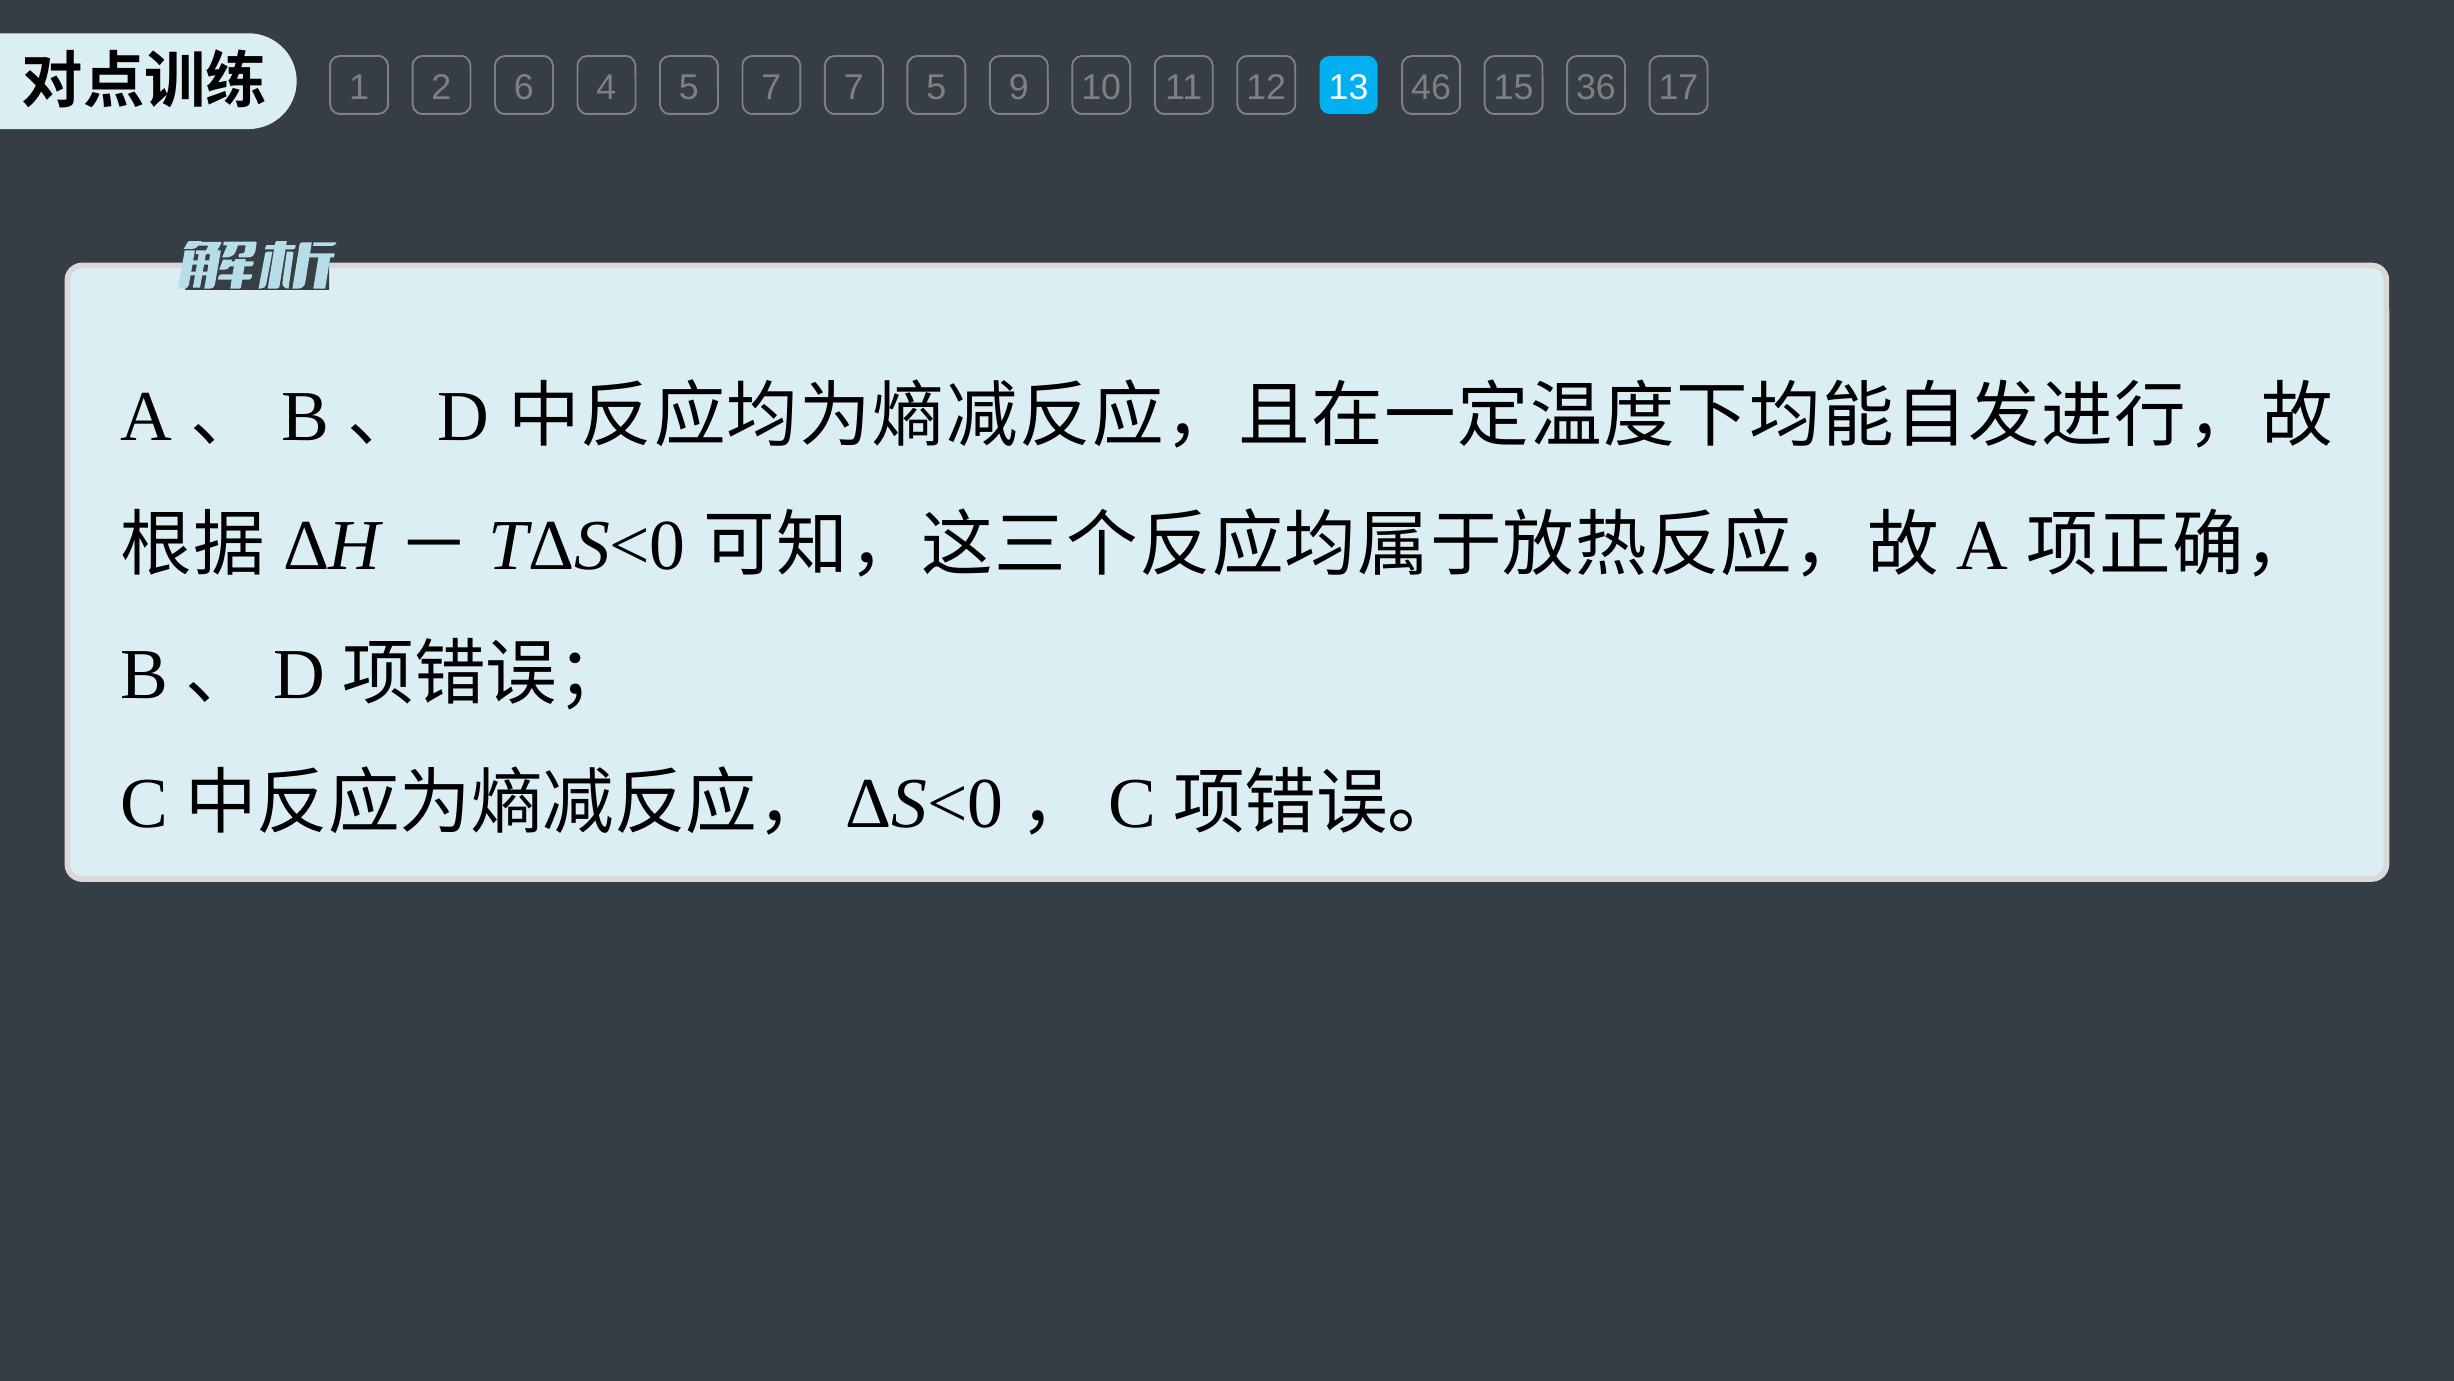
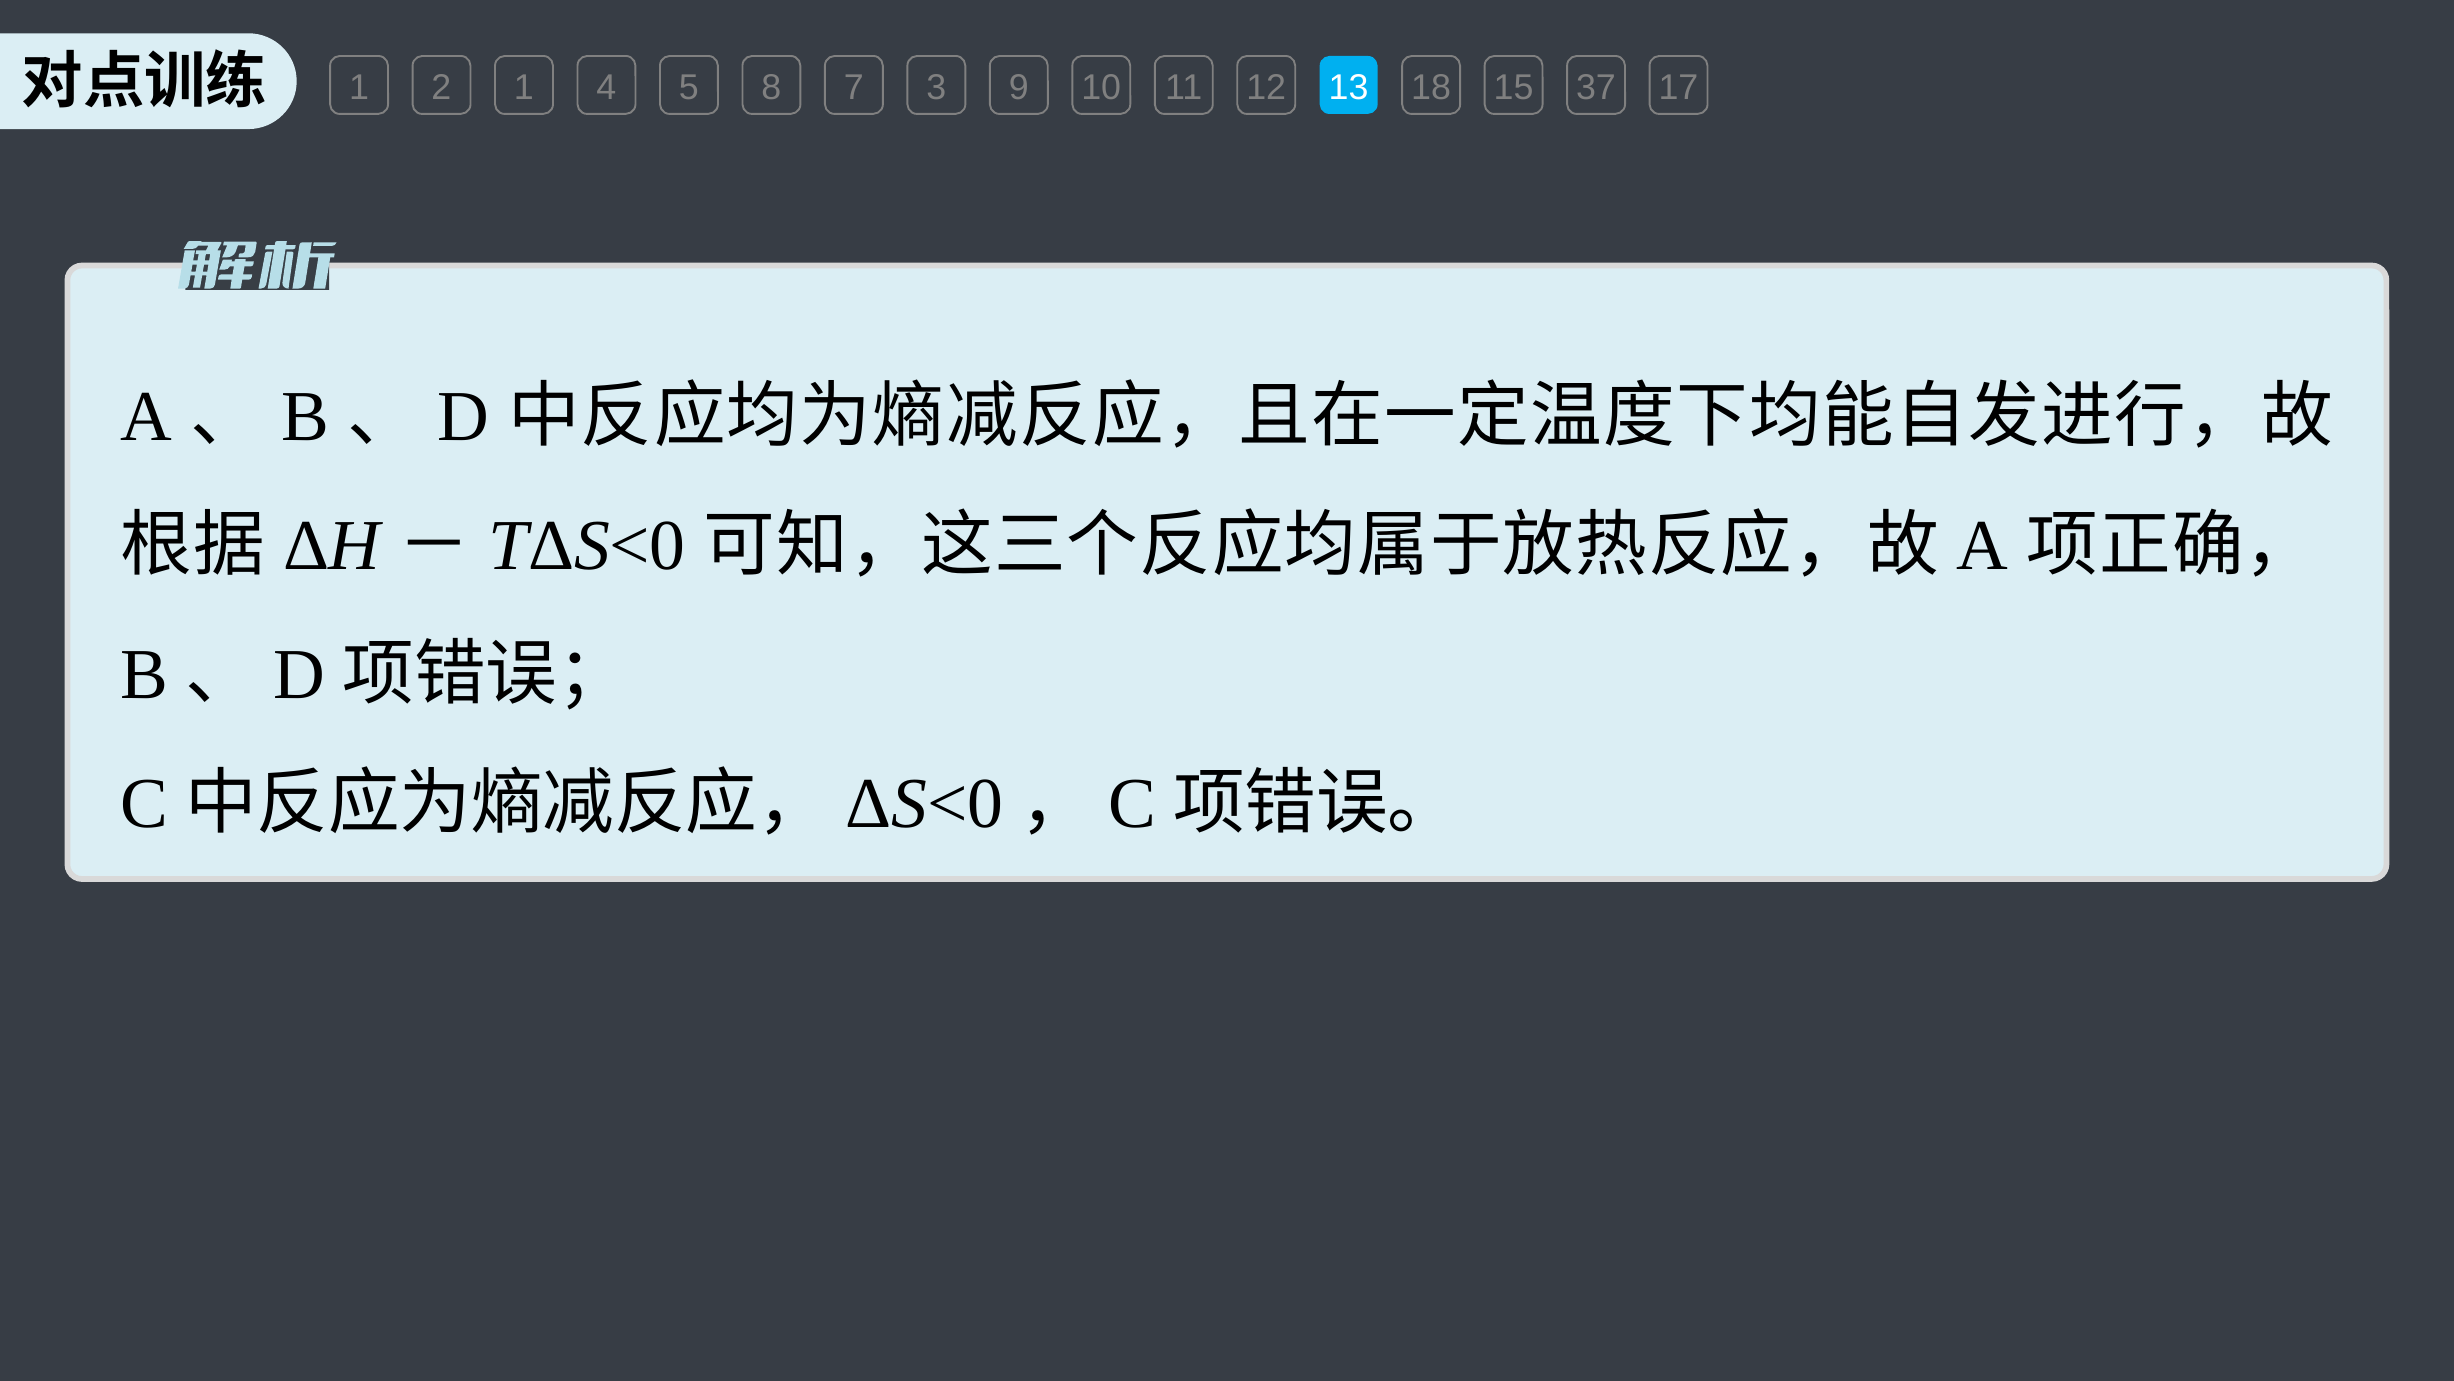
2 6: 6 -> 1 (524, 87)
5 7: 7 -> 8 (771, 87)
7 5: 5 -> 3 (936, 87)
46: 46 -> 18 (1431, 87)
36: 36 -> 37 (1596, 87)
